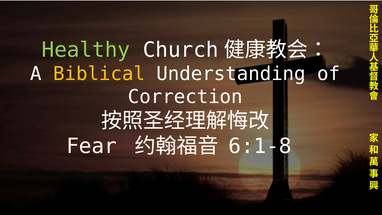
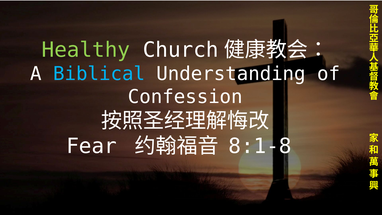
Biblical colour: yellow -> light blue (99, 74)
Correction: Correction -> Confession (185, 97)
6:1-8: 6:1-8 -> 8:1-8 (260, 146)
